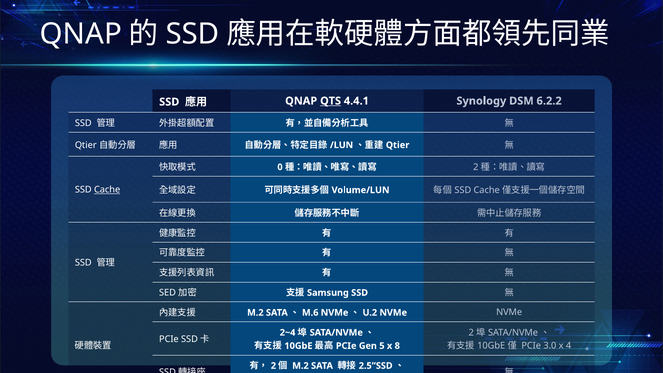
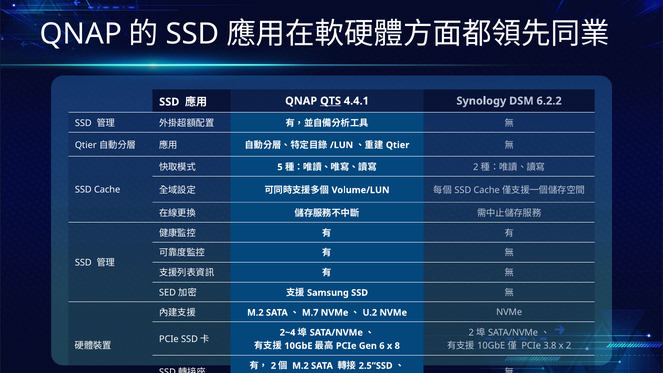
0: 0 -> 5 (280, 167)
Cache underline: present -> none (107, 190)
M.6: M.6 -> M.7 (310, 313)
5: 5 -> 6 (382, 346)
3.0: 3.0 -> 3.8 (550, 346)
x 4: 4 -> 2 (569, 346)
